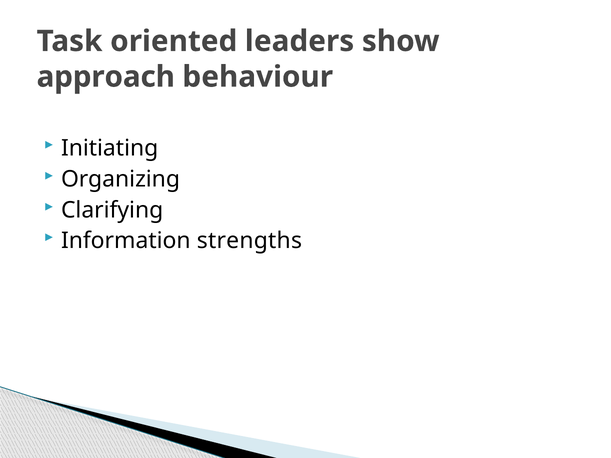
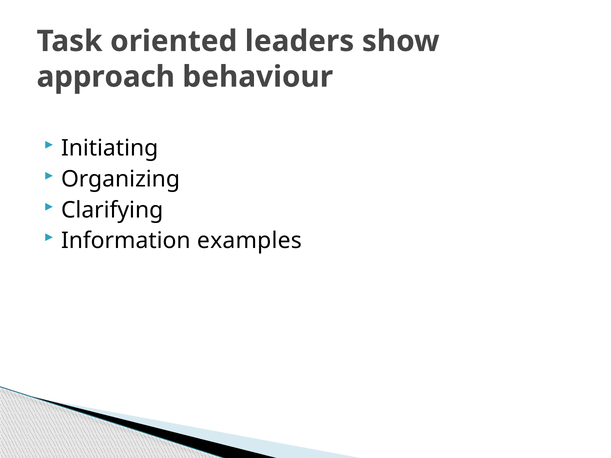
strengths: strengths -> examples (249, 241)
